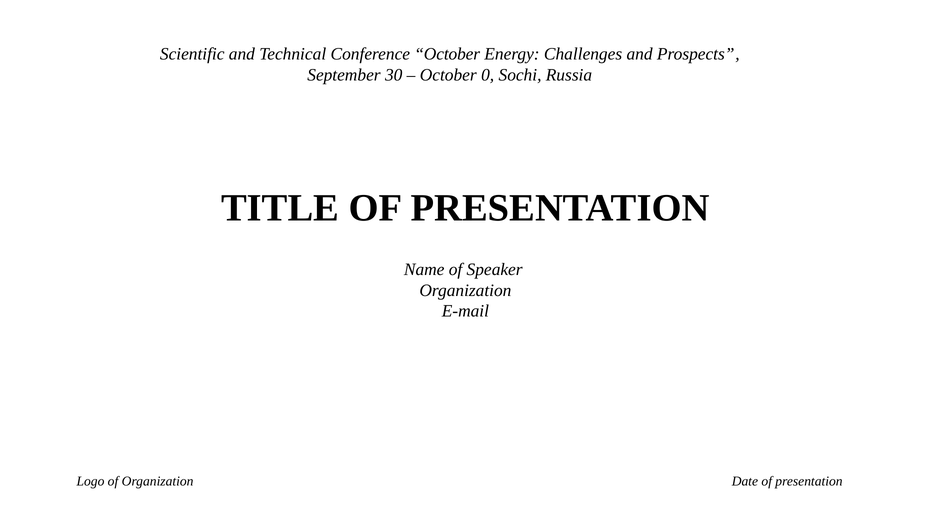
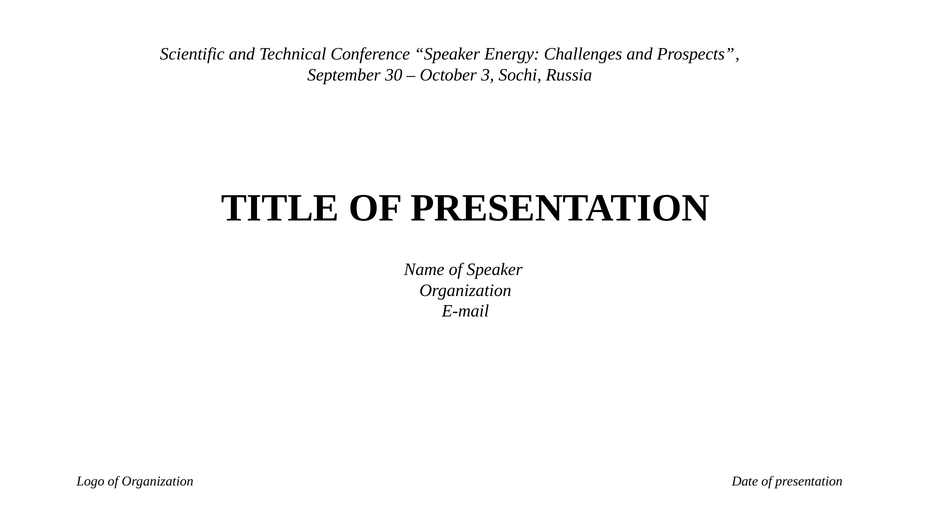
Conference October: October -> Speaker (447, 54)
0: 0 -> 3 (488, 75)
